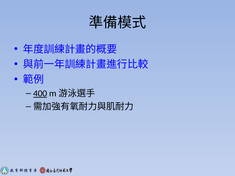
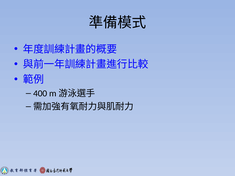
400 underline: present -> none (40, 94)
